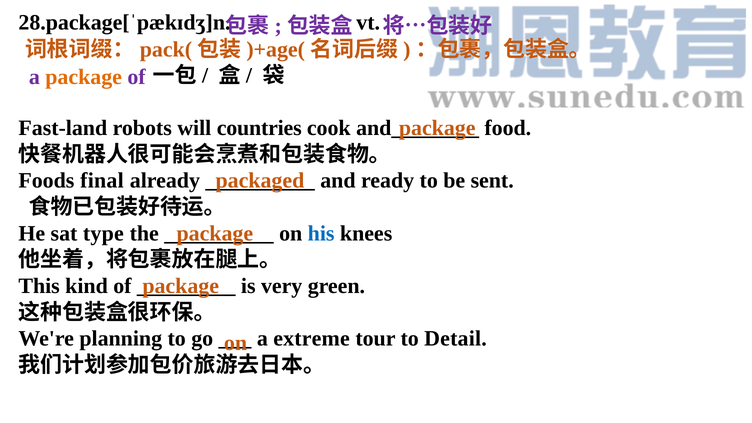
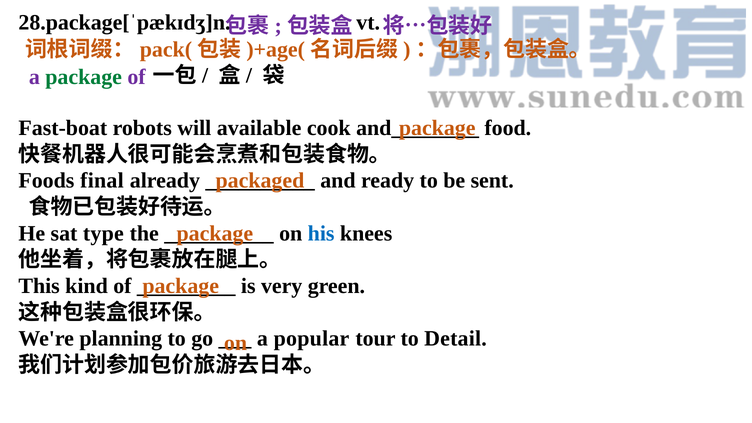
package colour: orange -> green (84, 77)
Fast-land: Fast-land -> Fast-boat (63, 128)
countries: countries -> available (259, 128)
extreme: extreme -> popular (312, 339)
